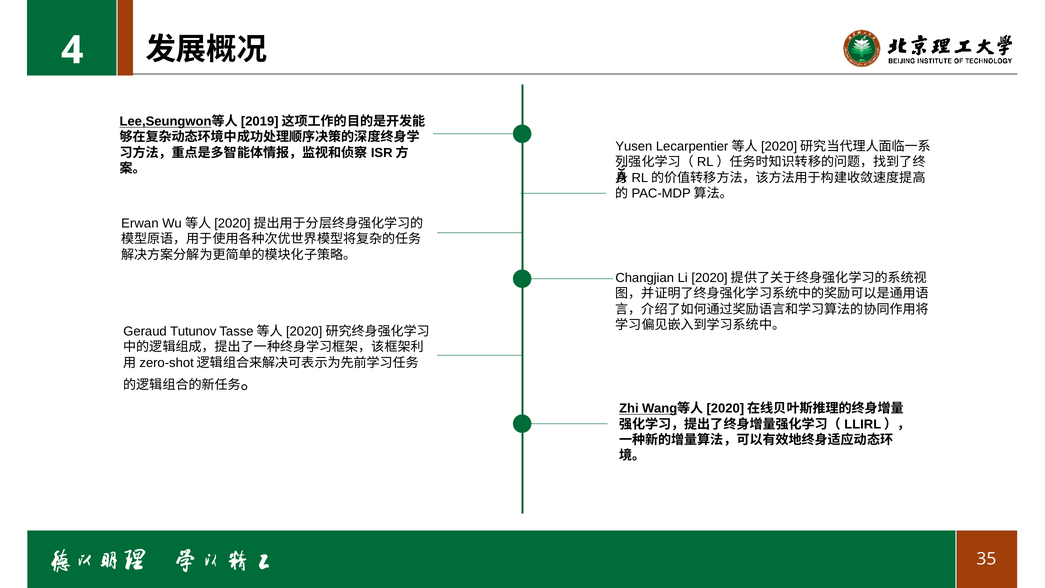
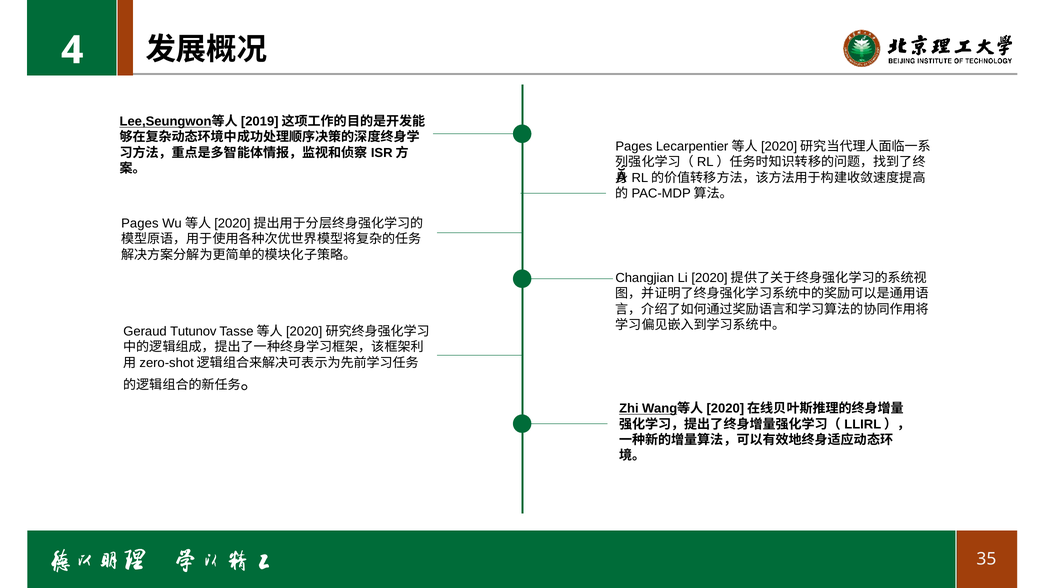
Yusen: Yusen -> Pages (634, 146)
Erwan: Erwan -> Pages (140, 223)
